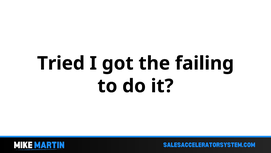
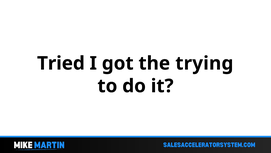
failing: failing -> trying (204, 63)
